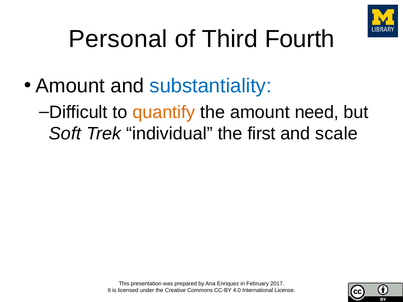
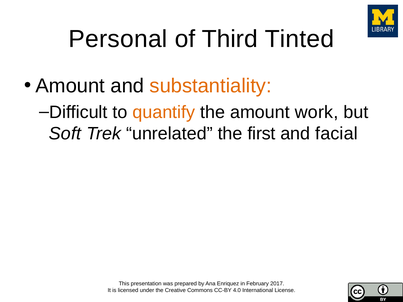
Fourth: Fourth -> Tinted (299, 39)
substantiality colour: blue -> orange (211, 86)
need: need -> work (317, 112)
individual: individual -> unrelated (169, 134)
scale: scale -> facial (337, 134)
